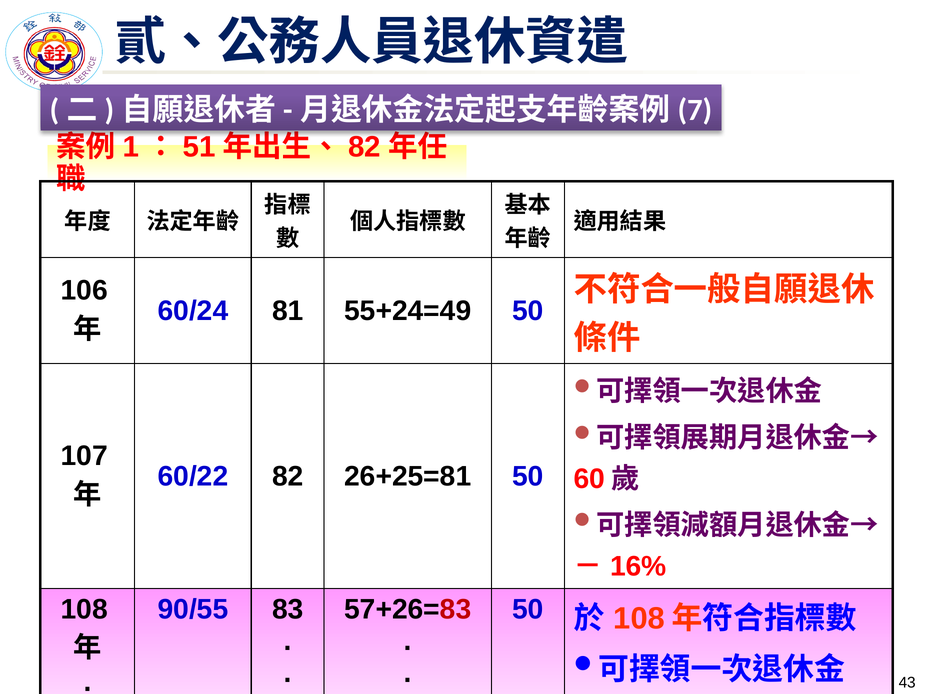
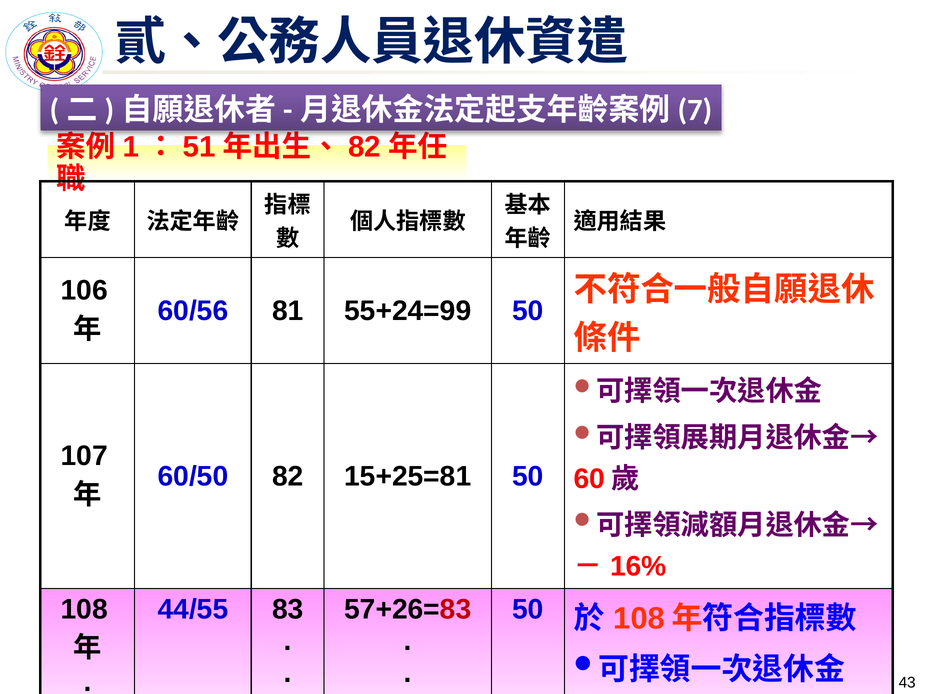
60/24: 60/24 -> 60/56 (193, 311)
55+24=49: 55+24=49 -> 55+24=99 (408, 311)
60/22: 60/22 -> 60/50 (193, 476)
26+25=81: 26+25=81 -> 15+25=81 (408, 476)
90/55: 90/55 -> 44/55 (193, 609)
